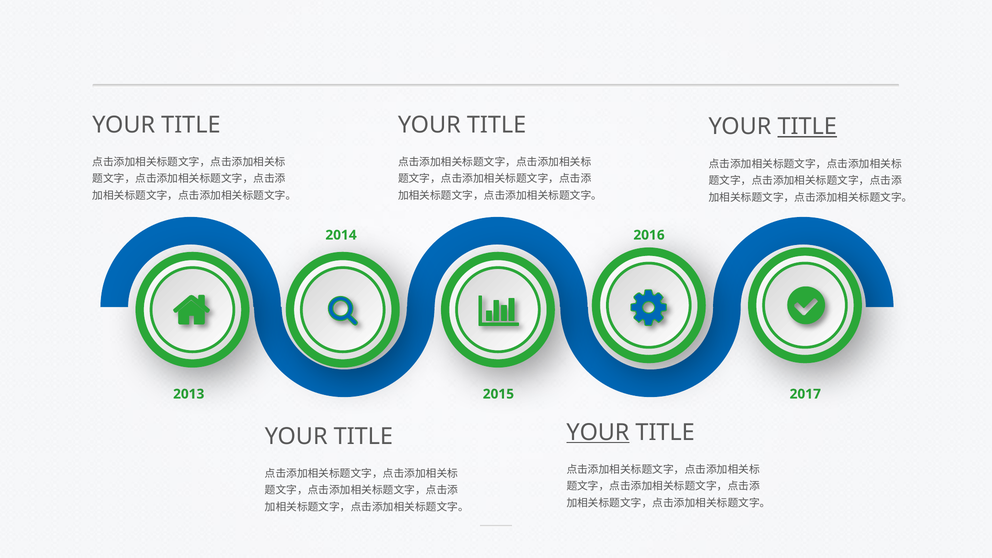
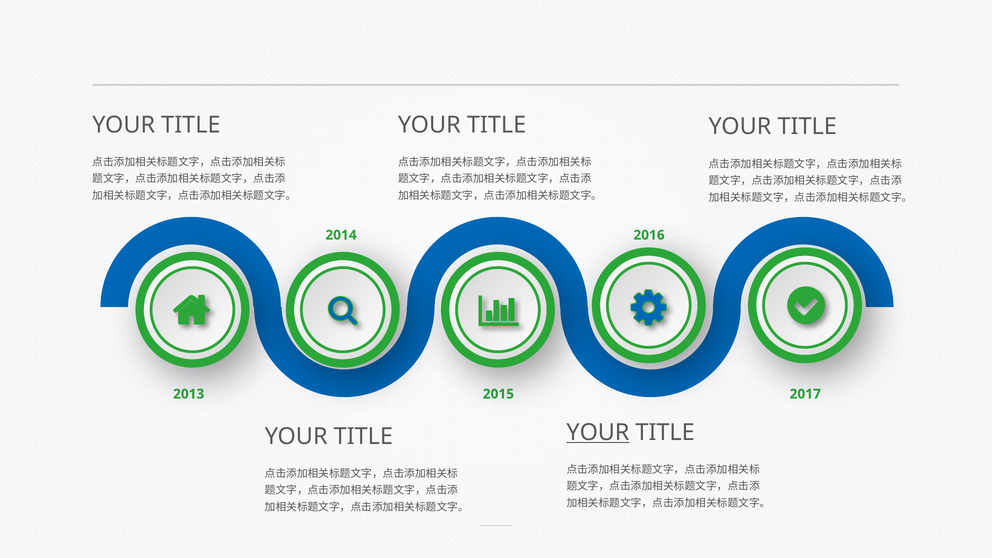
TITLE underline: present -> none (807, 127)
